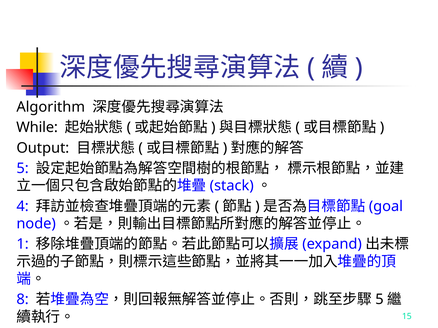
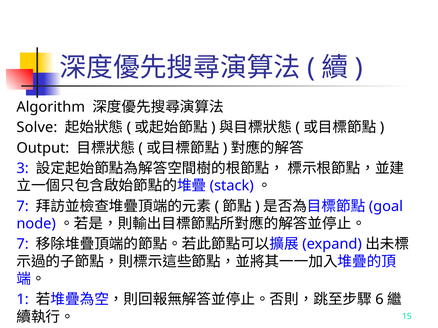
While: While -> Solve (37, 128)
5: 5 -> 3 (23, 169)
4: 4 -> 7 (23, 207)
1: 1 -> 7 (23, 244)
8: 8 -> 1 (23, 300)
5: 5 -> 6 (379, 300)
